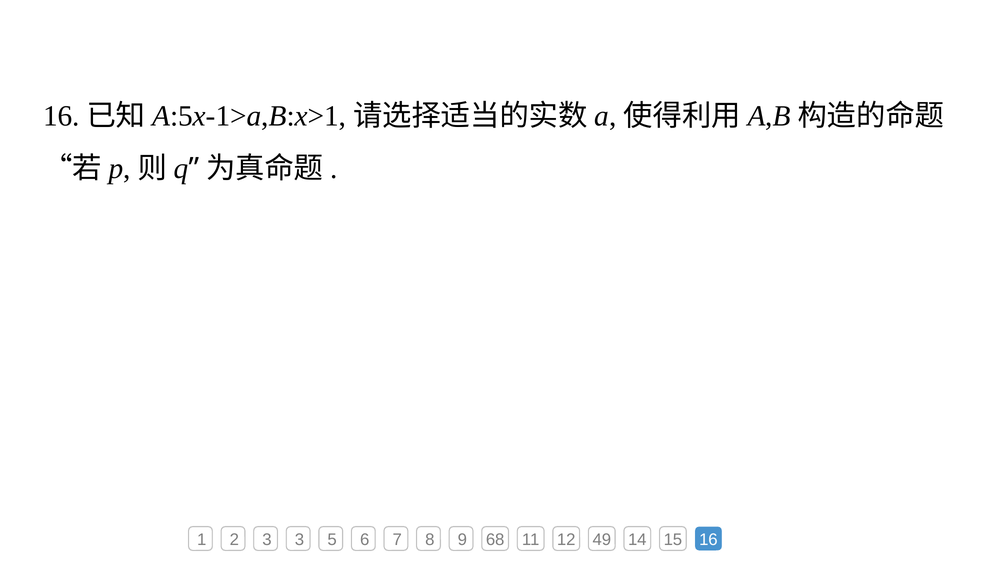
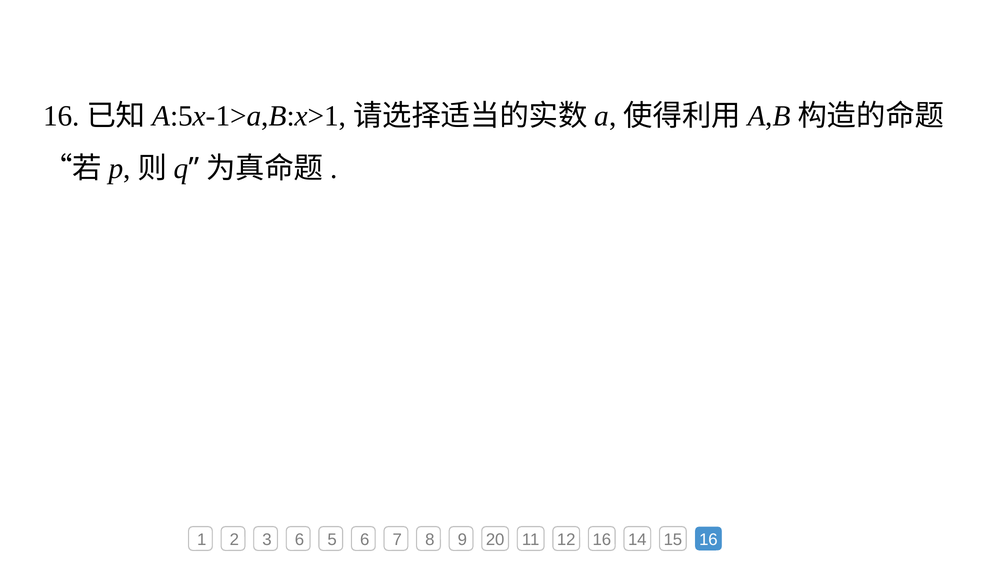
3 3: 3 -> 6 (300, 540)
68: 68 -> 20 (495, 540)
12 49: 49 -> 16 (602, 540)
